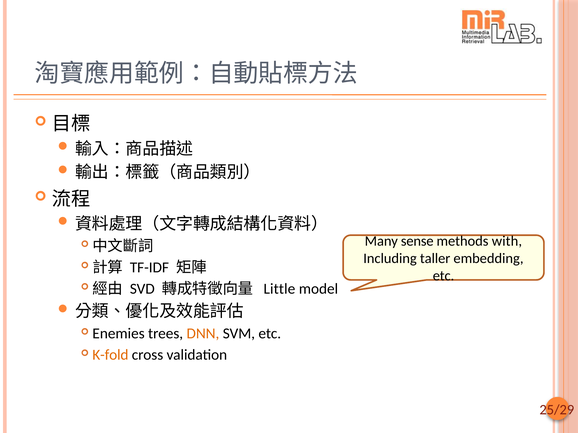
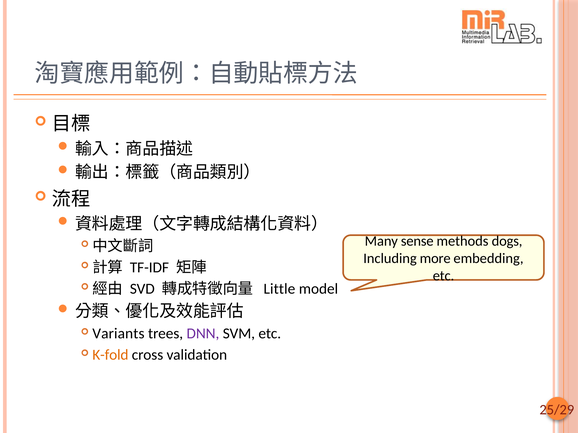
with: with -> dogs (507, 241)
taller: taller -> more (435, 259)
Enemies: Enemies -> Variants (118, 334)
DNN colour: orange -> purple (203, 334)
